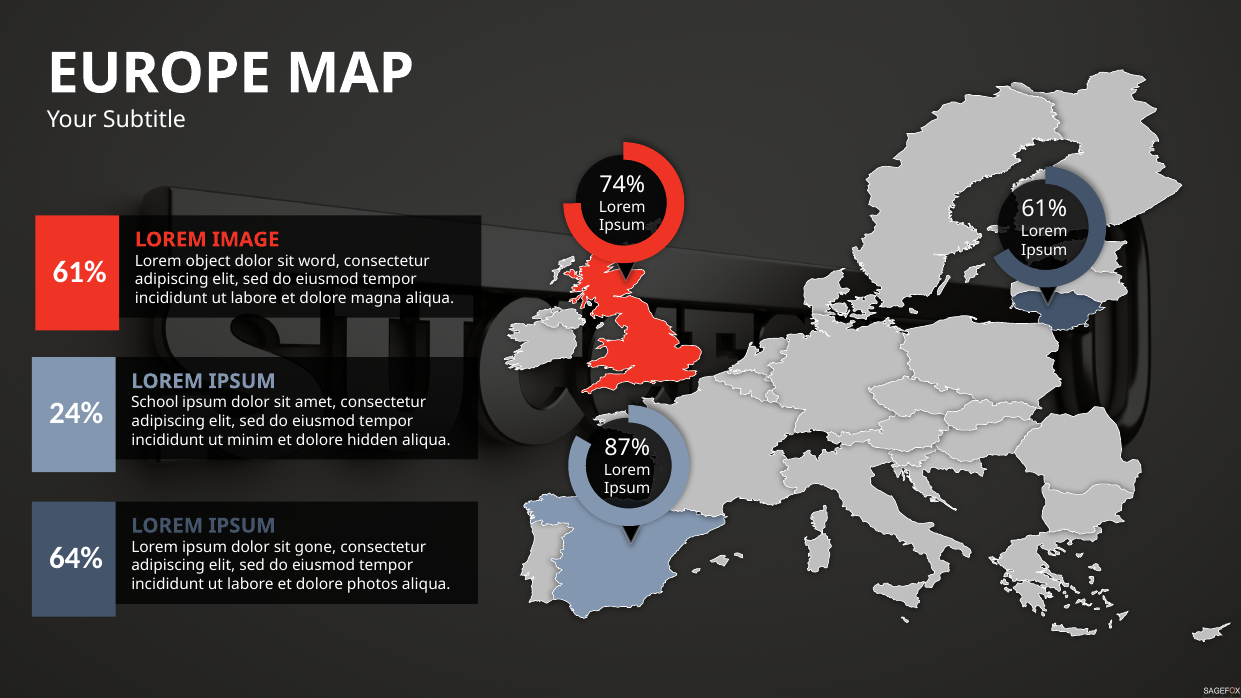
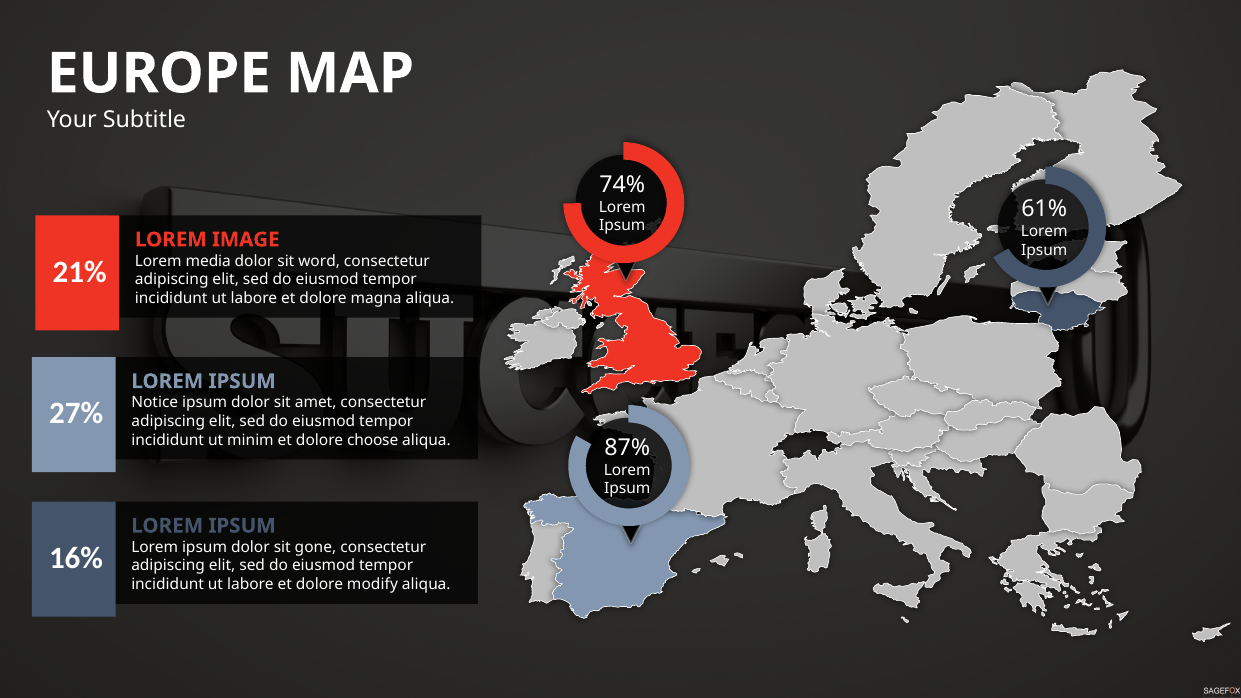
object: object -> media (208, 261)
61%: 61% -> 21% (80, 272)
School: School -> Notice (155, 403)
24%: 24% -> 27% (76, 414)
hidden: hidden -> choose (373, 440)
64%: 64% -> 16% (76, 558)
photos: photos -> modify (372, 584)
